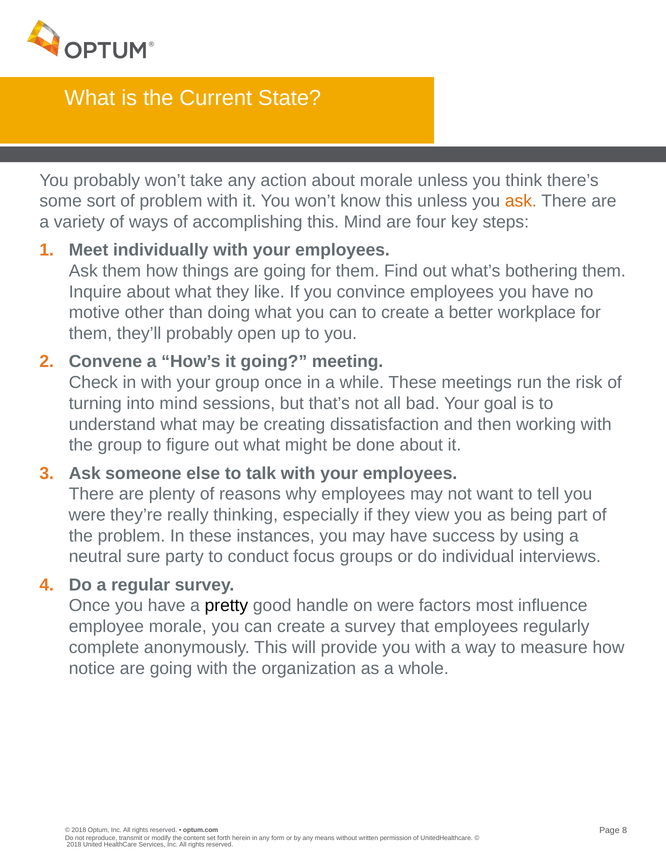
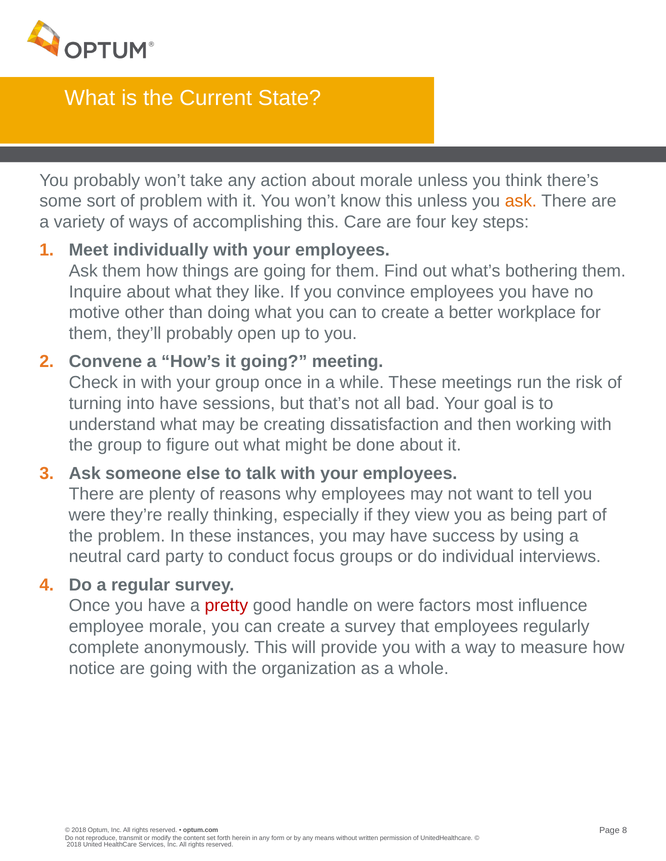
this Mind: Mind -> Care (363, 222)
into mind: mind -> have (179, 404)
sure: sure -> card (143, 557)
pretty colour: black -> red (226, 606)
